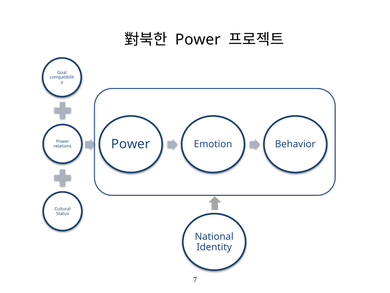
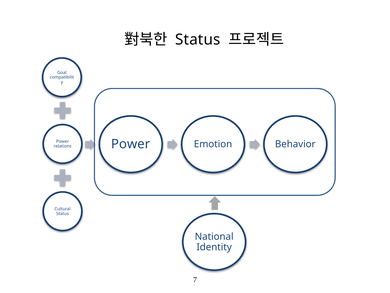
Power: Power -> Status (198, 39)
